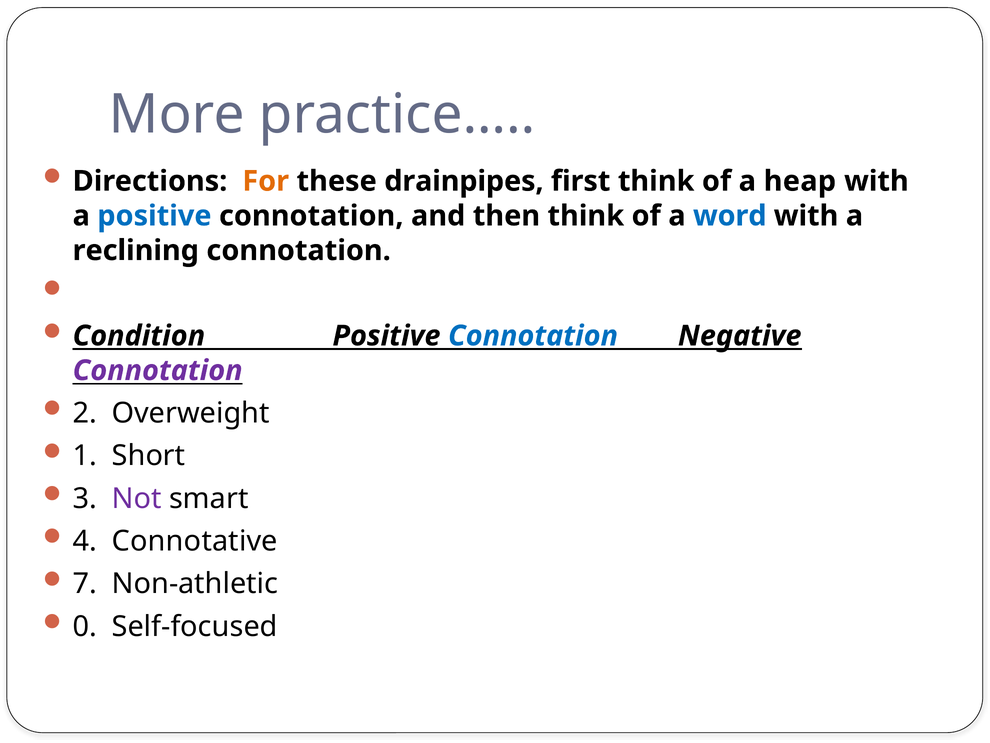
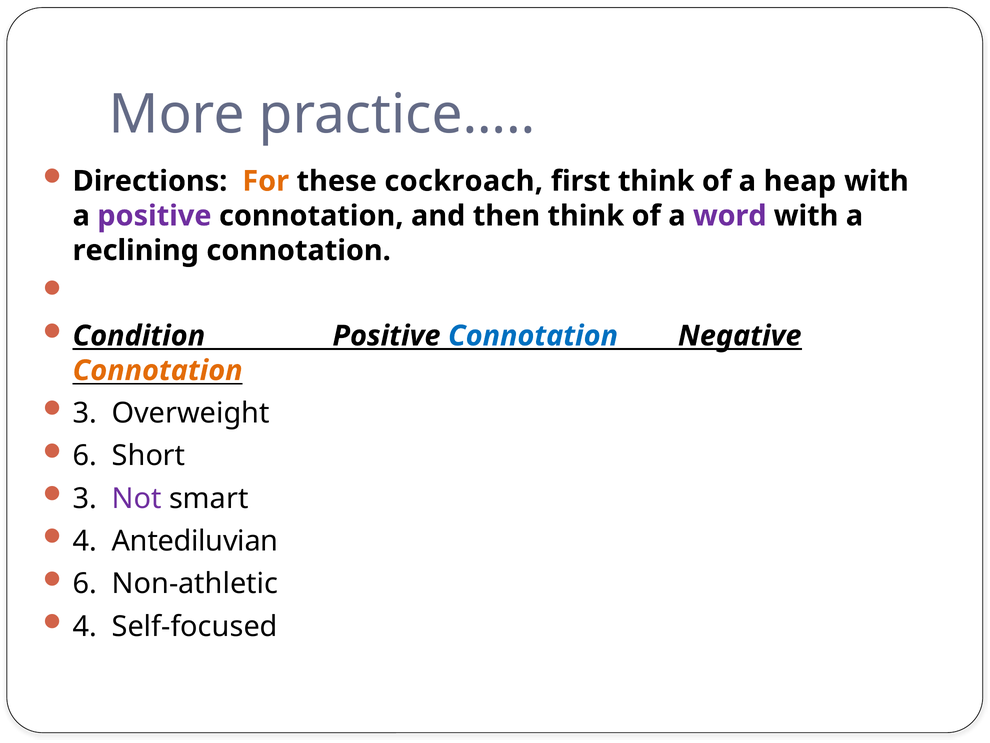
drainpipes: drainpipes -> cockroach (464, 181)
positive colour: blue -> purple (154, 216)
word colour: blue -> purple (730, 216)
Connotation colour: purple -> orange (158, 370)
2: 2 -> 3 (85, 413)
1: 1 -> 6 (85, 456)
Connotative: Connotative -> Antediluvian (195, 541)
7: 7 -> 6 (85, 583)
0: 0 -> 4 (85, 626)
